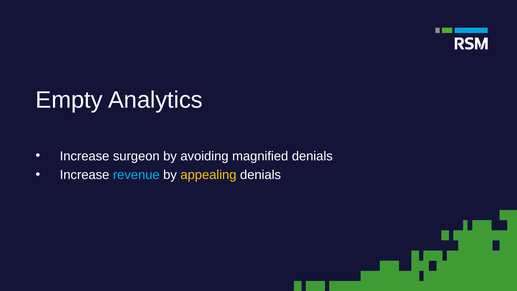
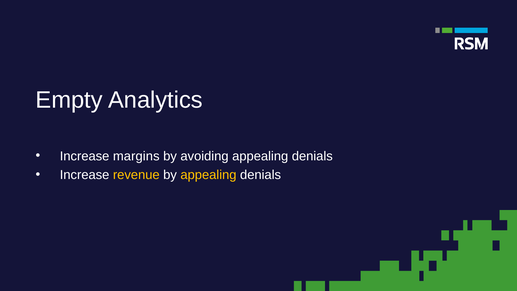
surgeon: surgeon -> margins (136, 156)
avoiding magnified: magnified -> appealing (260, 156)
revenue colour: light blue -> yellow (136, 175)
